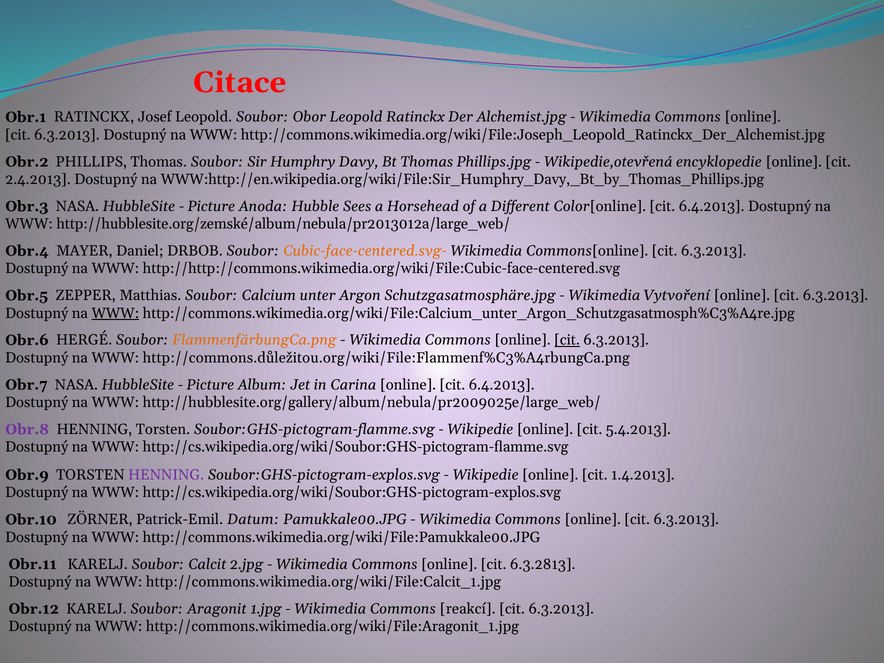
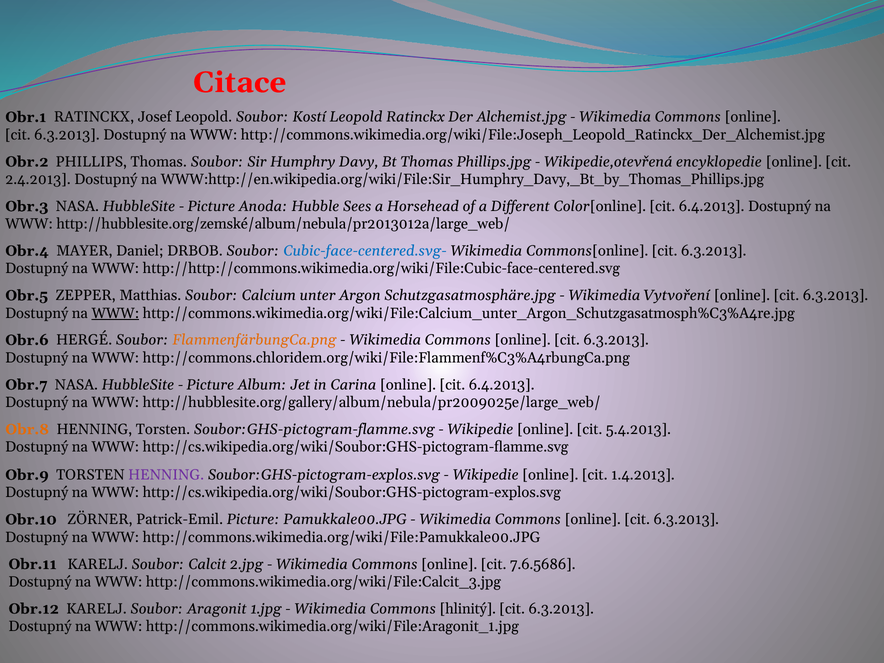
Obor: Obor -> Kostí (309, 117)
Cubic-face-centered.svg- colour: orange -> blue (365, 251)
cit underline: present -> none (567, 340)
http://commons.důležitou.org/wiki/File:Flammenf%C3%A4rbungCa.png: http://commons.důležitou.org/wiki/File:Flammenf%C3%A4rbungCa.png -> http://commons.chloridem.org/wiki/File:Flammenf%C3%A4rbungCa.png (386, 358)
Obr.8 colour: purple -> orange (27, 429)
Patrick-Emil Datum: Datum -> Picture (253, 520)
6.3.2813: 6.3.2813 -> 7.6.5686 (543, 564)
http://commons.wikimedia.org/wiki/File:Calcit_1.jpg: http://commons.wikimedia.org/wiki/File:Calcit_1.jpg -> http://commons.wikimedia.org/wiki/File:Calcit_3.jpg (323, 582)
reakcí: reakcí -> hlinitý (468, 609)
